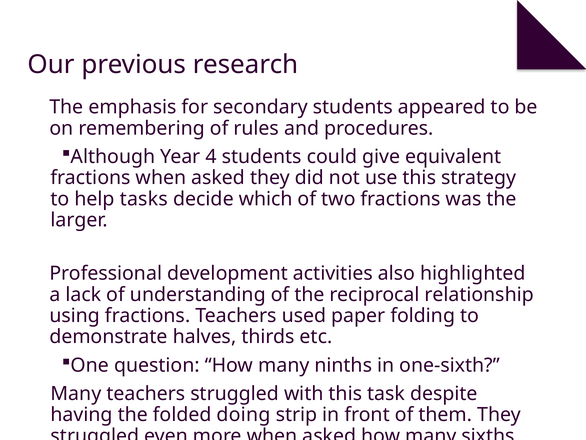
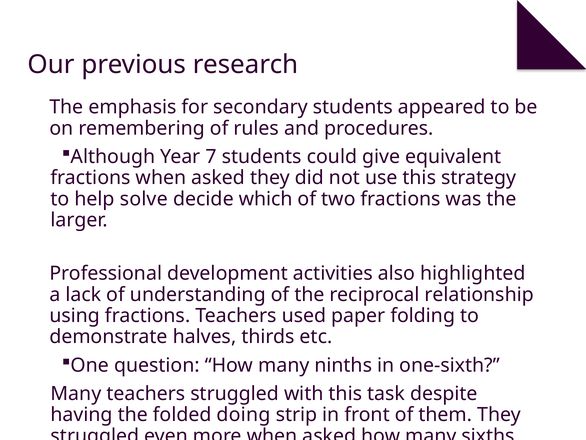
4: 4 -> 7 (211, 157)
tasks: tasks -> solve (144, 199)
